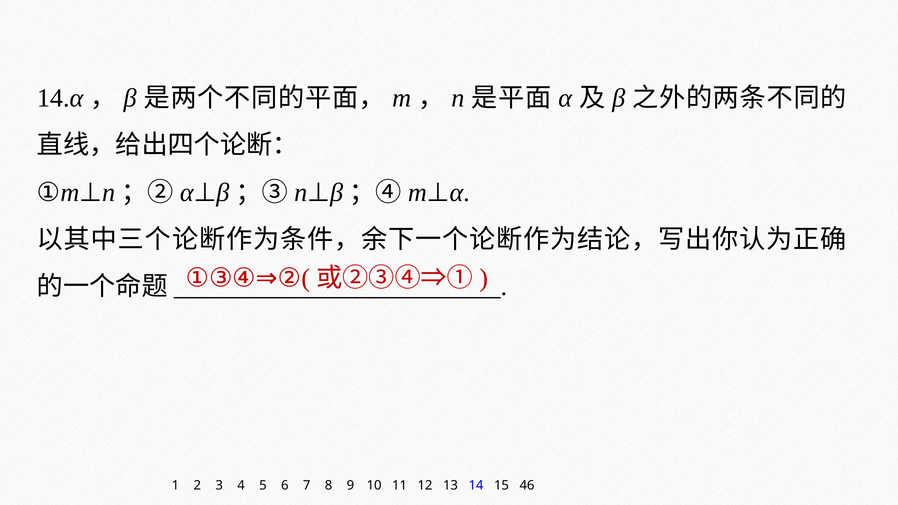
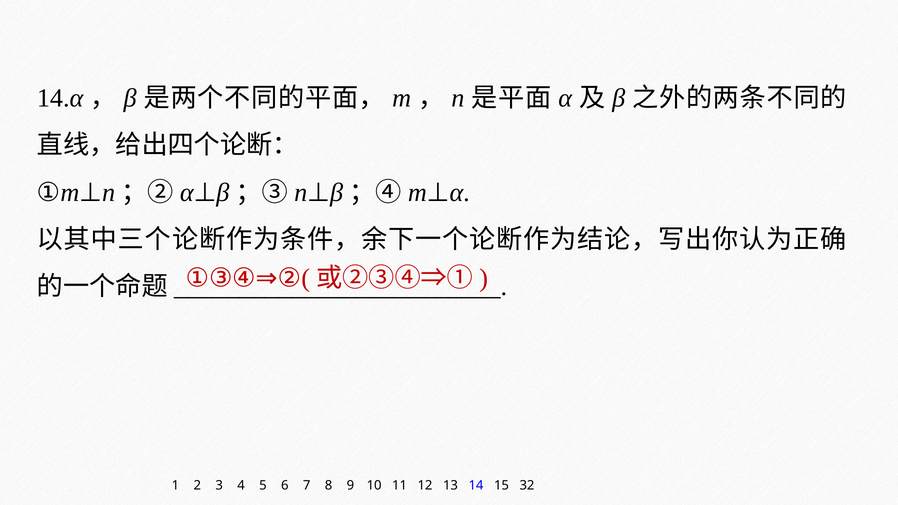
46: 46 -> 32 (527, 485)
